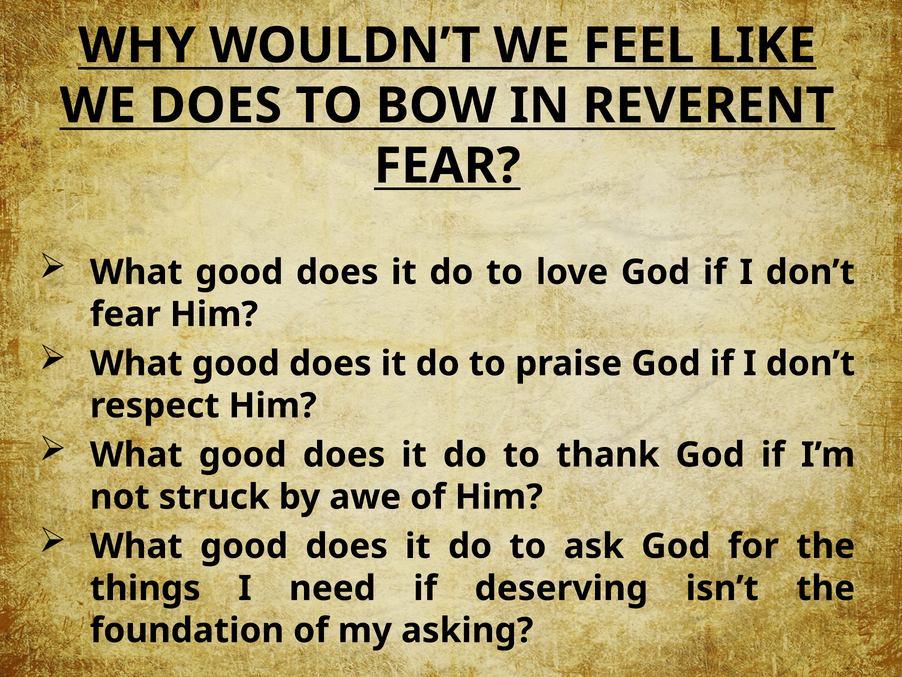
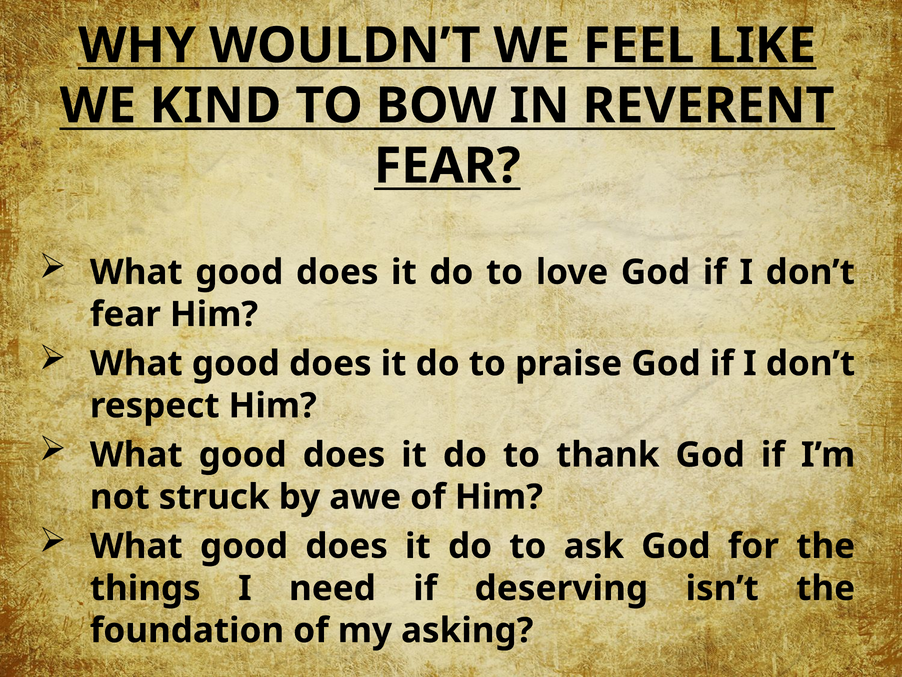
WE DOES: DOES -> KIND (215, 106)
